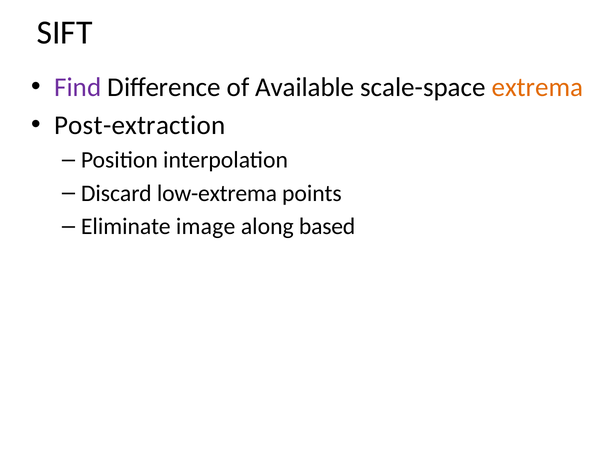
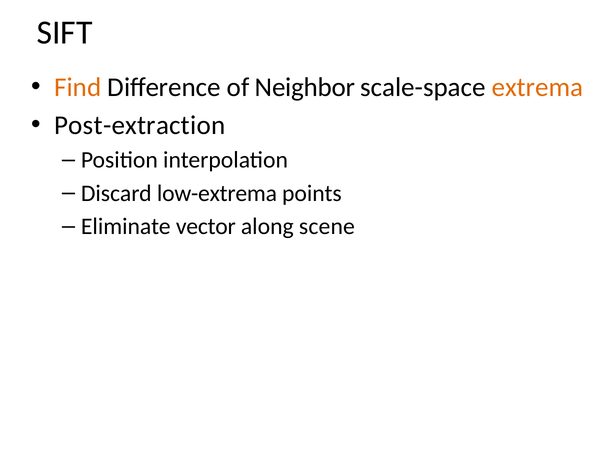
Find colour: purple -> orange (78, 87)
Available: Available -> Neighbor (305, 87)
image: image -> vector (206, 226)
based: based -> scene (327, 226)
